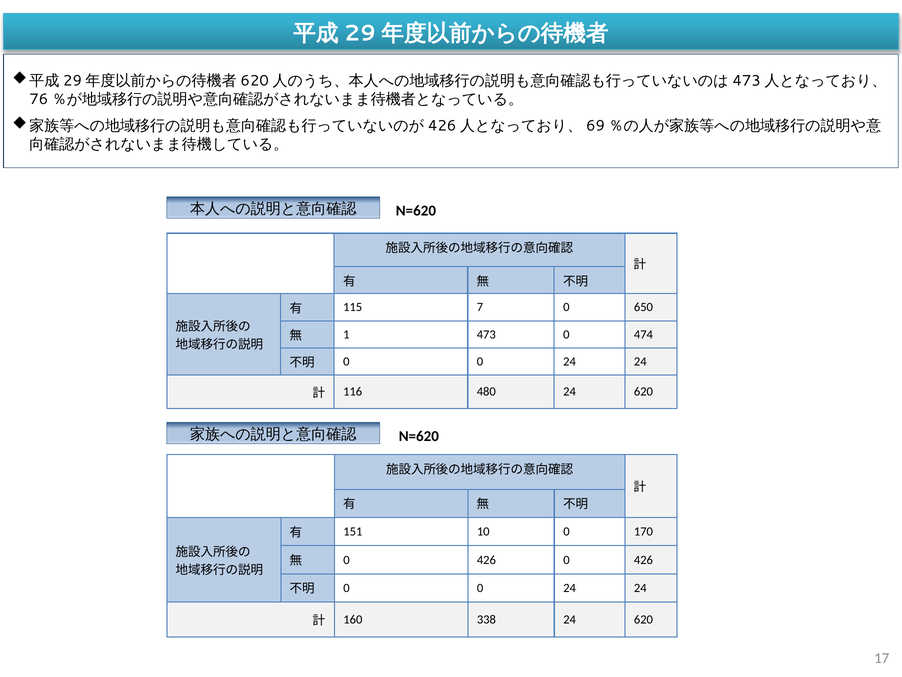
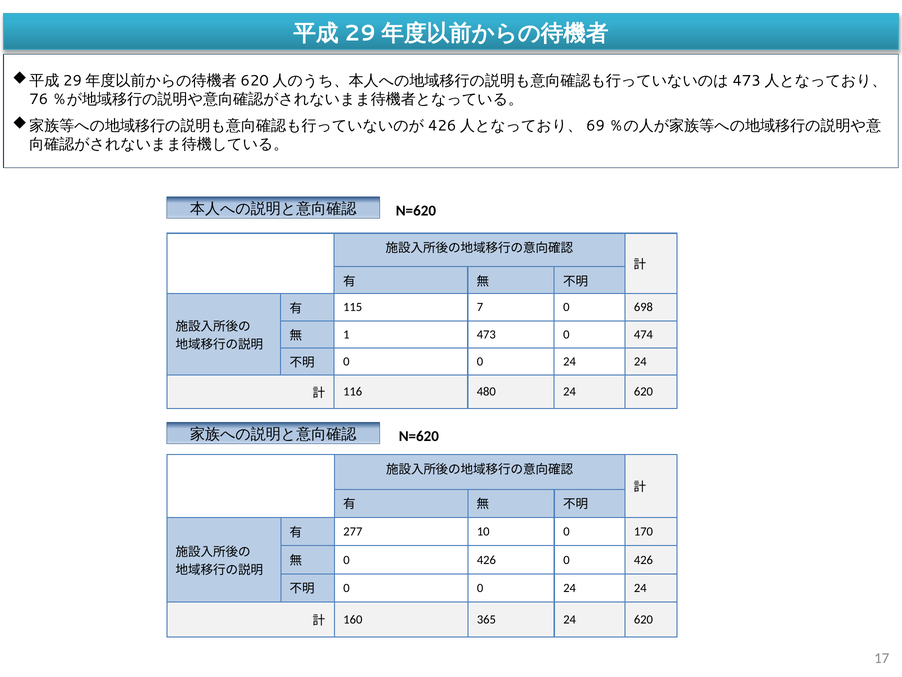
650: 650 -> 698 (643, 307)
151: 151 -> 277 (353, 531)
338: 338 -> 365 (486, 619)
